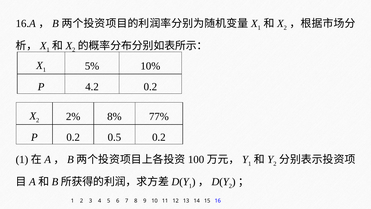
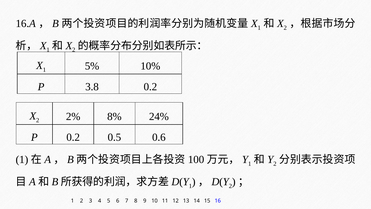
4.2: 4.2 -> 3.8 (92, 87)
77%: 77% -> 24% (159, 116)
0.5 0.2: 0.2 -> 0.6 (159, 137)
